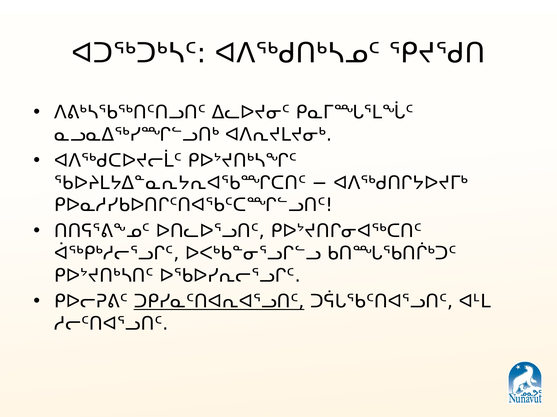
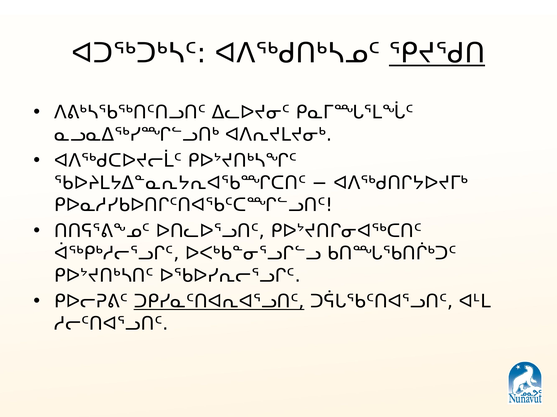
ᕿᔪᖁᑎ underline: none -> present (437, 53)
